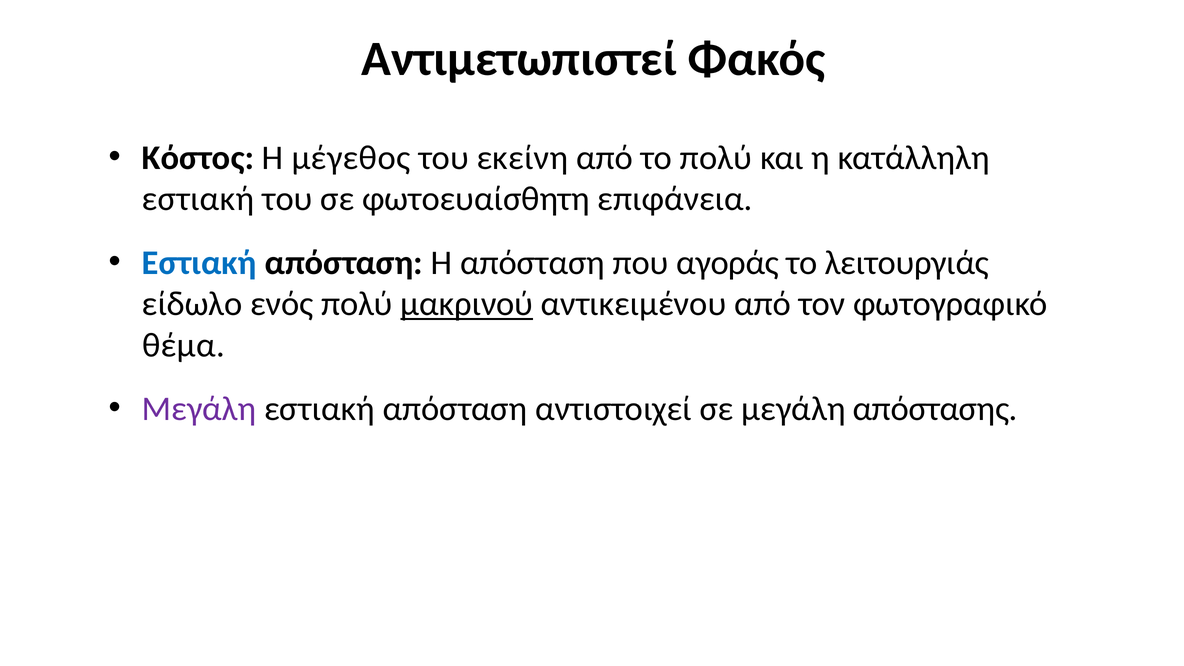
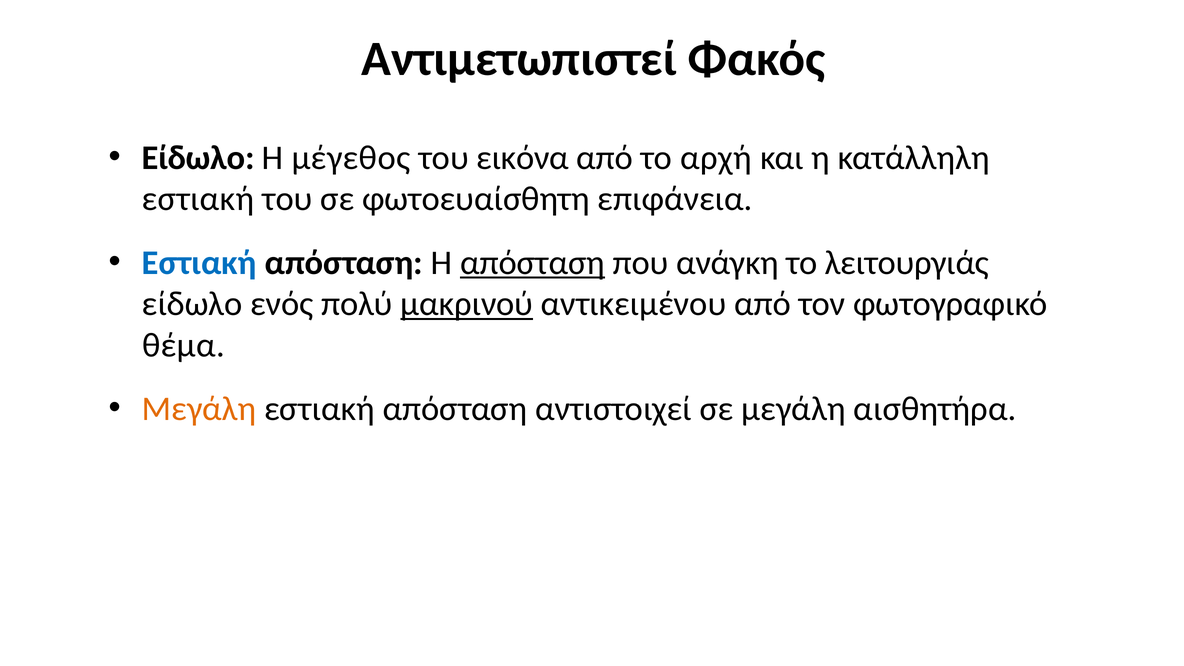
Κόστος: Κόστος -> Είδωλο (198, 158)
εκείνη: εκείνη -> εικόνα (523, 158)
το πολύ: πολύ -> αρχή (716, 158)
απόσταση underline: none -> present (533, 263)
αγοράς: αγοράς -> ανάγκη (728, 263)
Μεγάλη colour: purple -> orange (199, 409)
απόστασης: απόστασης -> αισθητήρα (935, 409)
